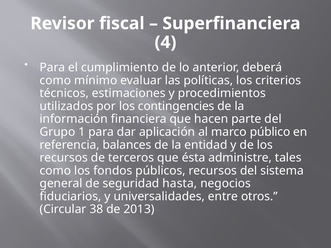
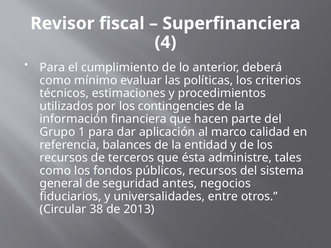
público: público -> calidad (270, 132)
hasta: hasta -> antes (180, 184)
